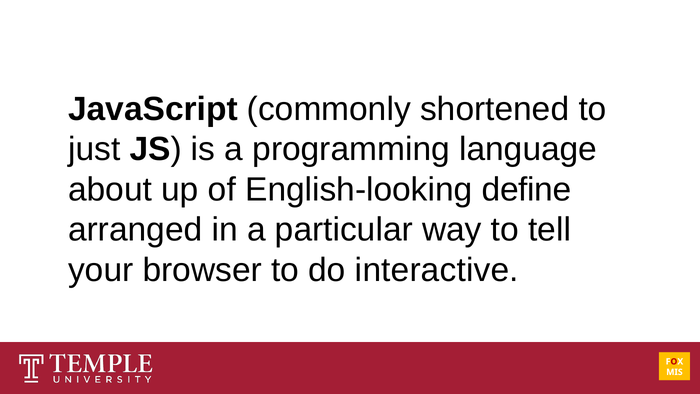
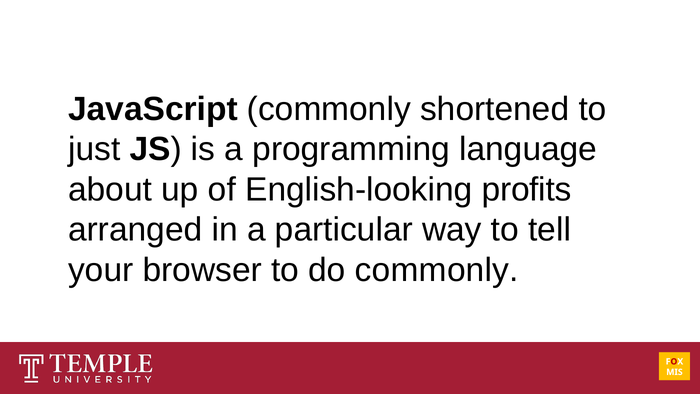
define: define -> profits (527, 189)
do interactive: interactive -> commonly (437, 270)
